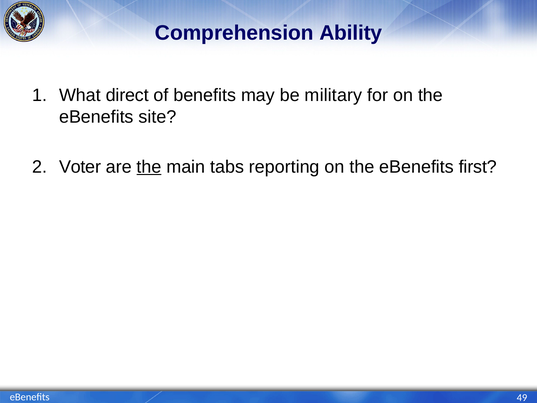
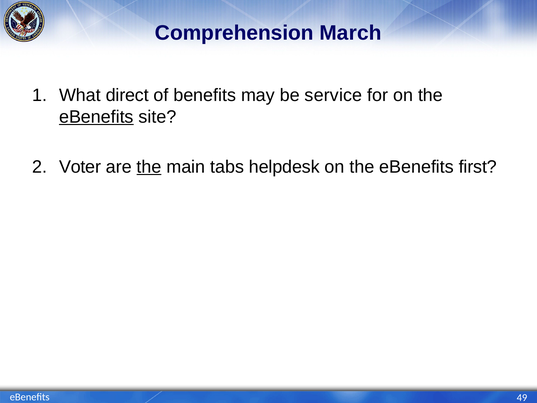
Ability: Ability -> March (351, 33)
military: military -> service (333, 95)
eBenefits underline: none -> present (96, 117)
reporting: reporting -> helpdesk (284, 167)
